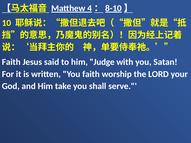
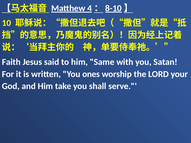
Judge: Judge -> Same (102, 62)
You faith: faith -> ones (91, 74)
